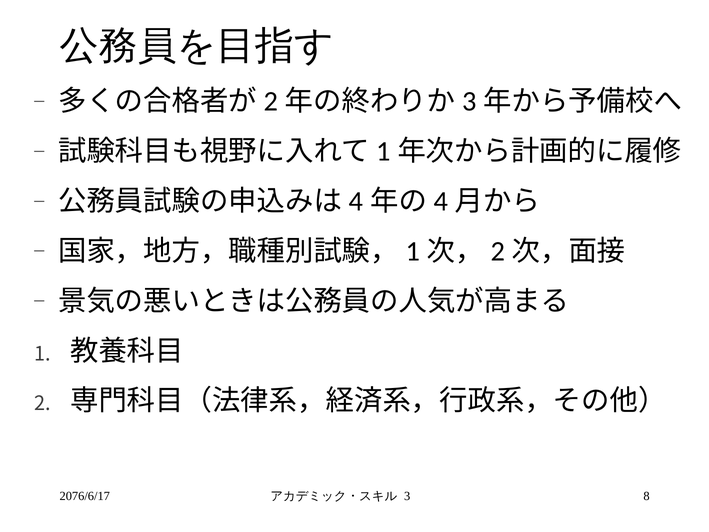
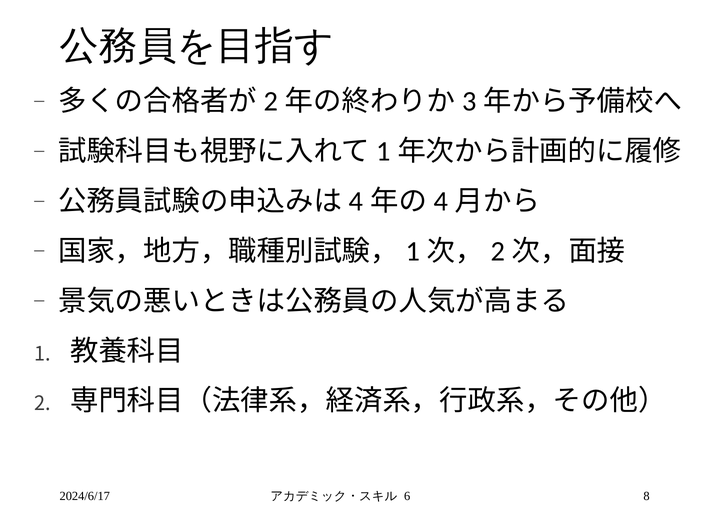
2076/6/17: 2076/6/17 -> 2024/6/17 (85, 496)
3: 3 -> 6 (407, 496)
